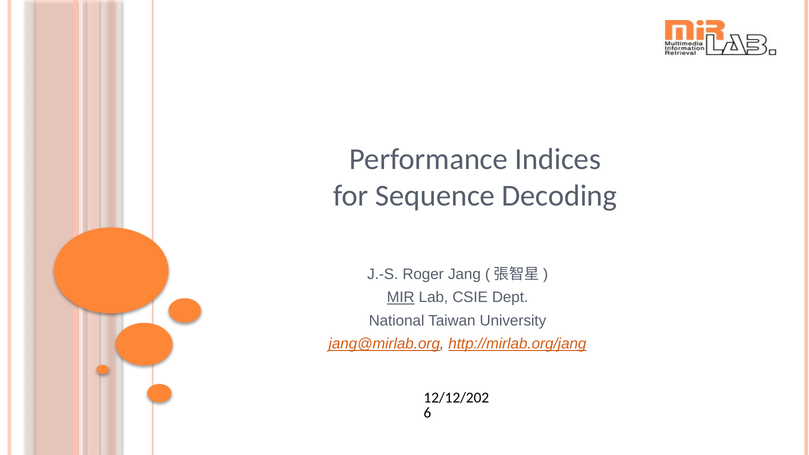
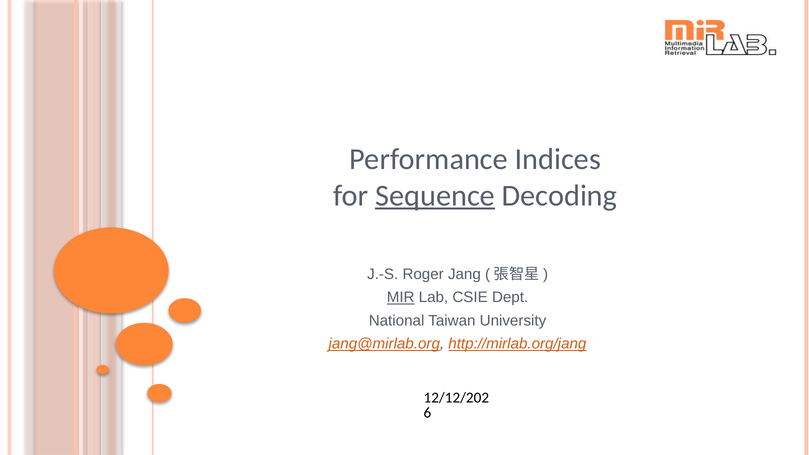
Sequence underline: none -> present (435, 196)
